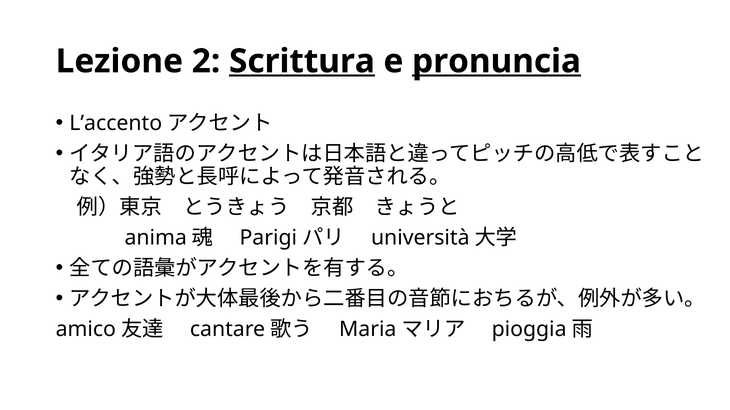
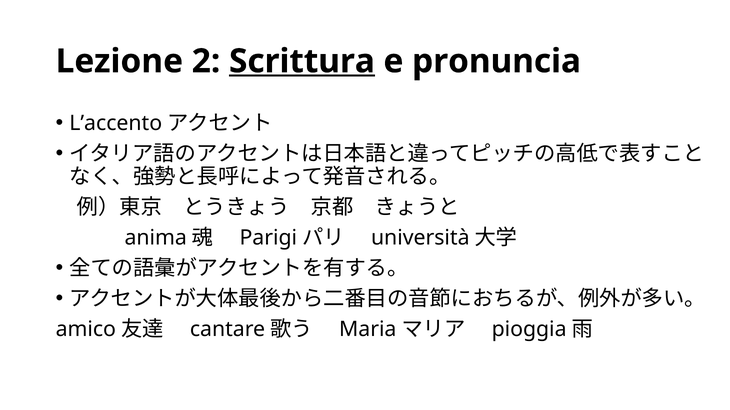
pronuncia underline: present -> none (497, 61)
